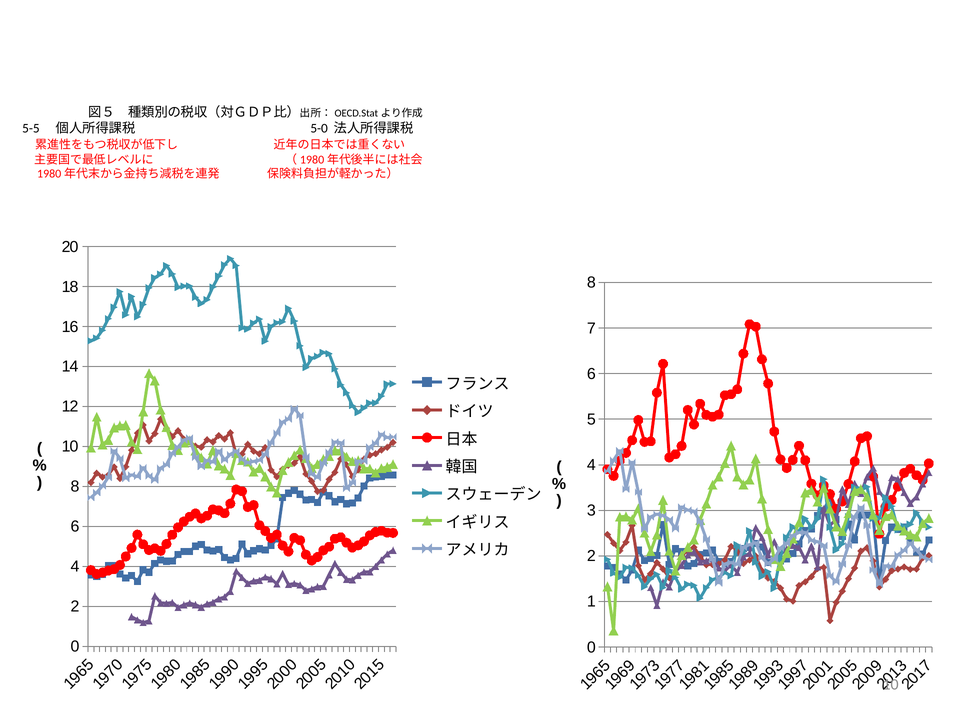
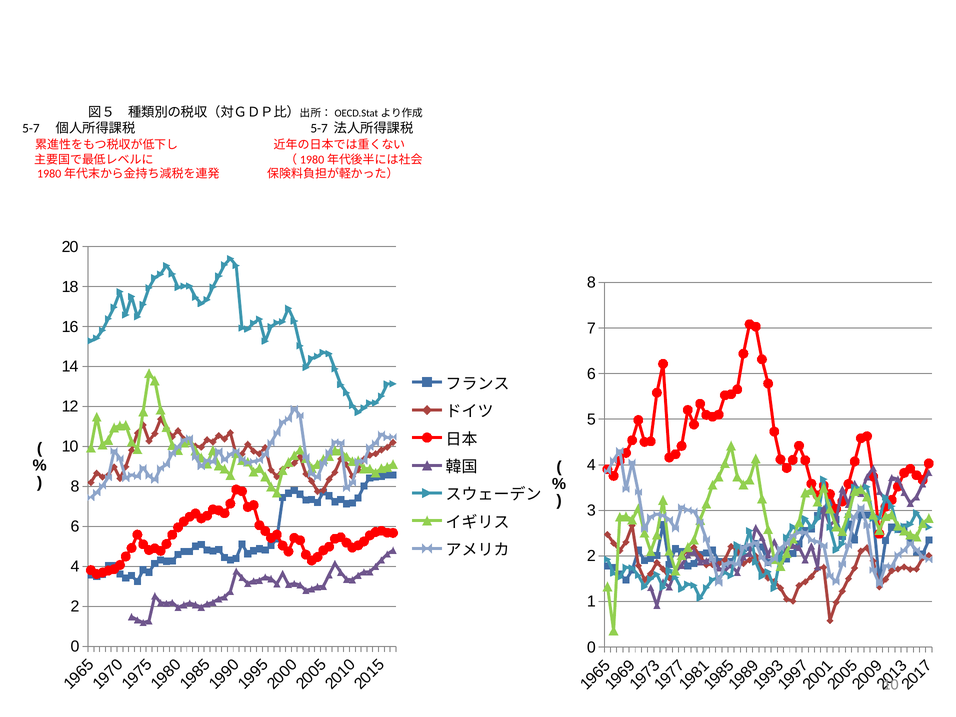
5-5: 5-5 -> 5-7 (31, 129)
5-0: 5-0 -> 5-7 (319, 129)
